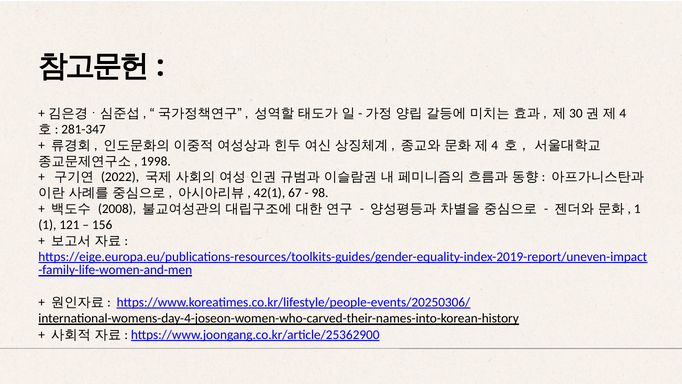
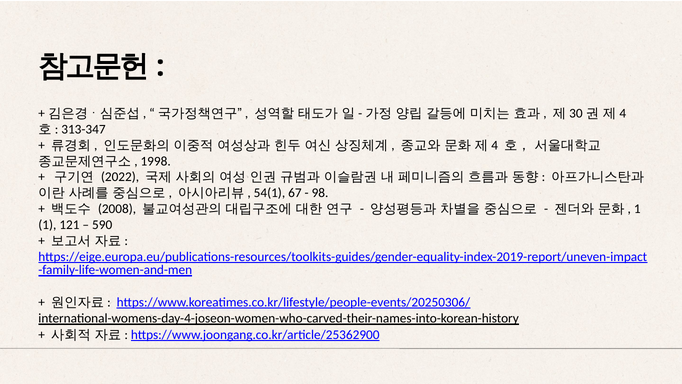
281-347: 281-347 -> 313-347 (83, 129)
42(1: 42(1 -> 54(1 (269, 193)
156: 156 -> 590 (102, 225)
